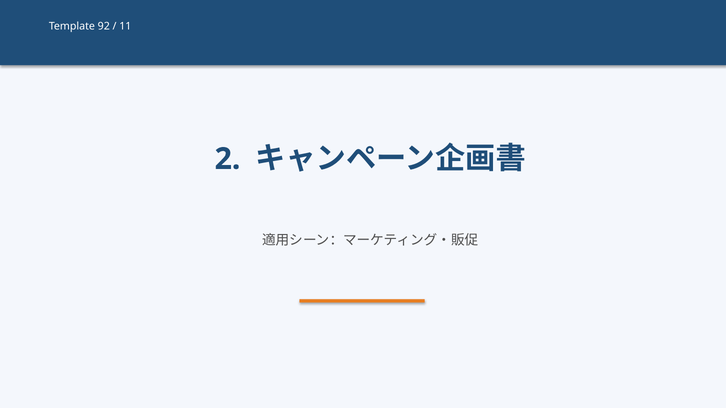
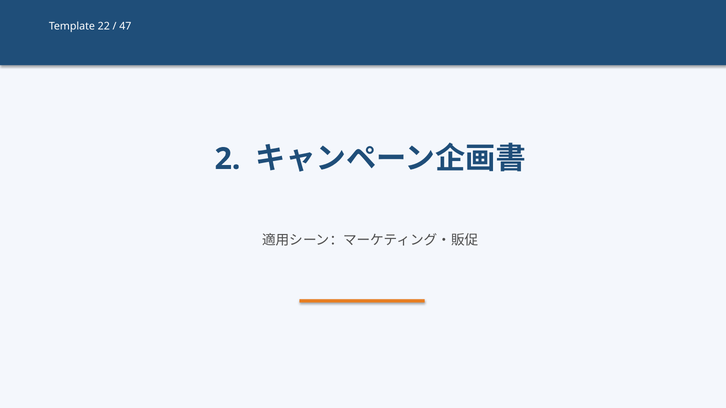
92: 92 -> 22 (104, 26)
11: 11 -> 47 (125, 26)
